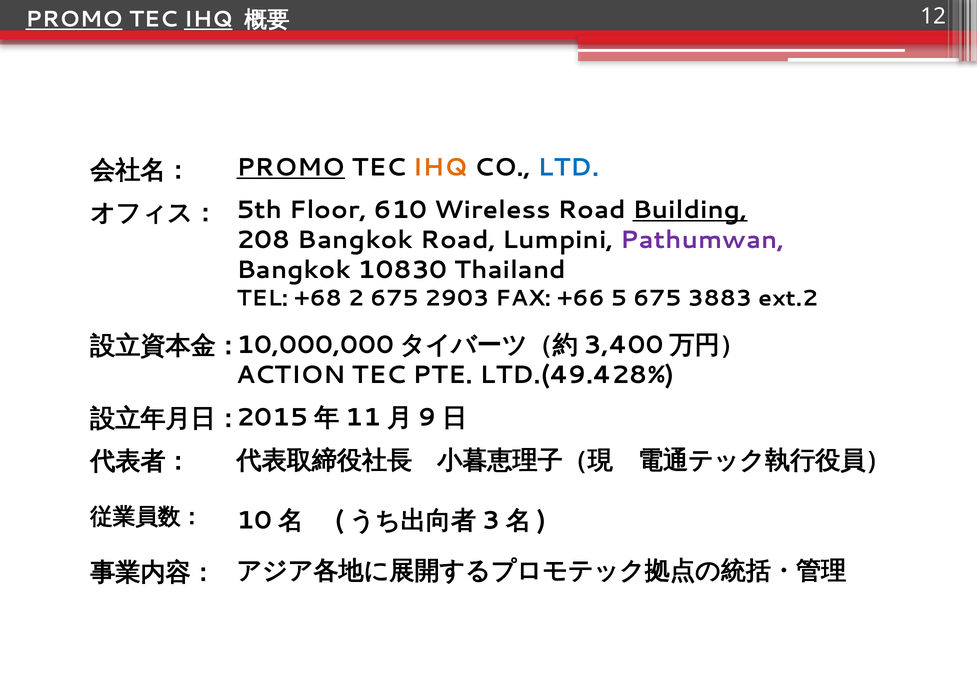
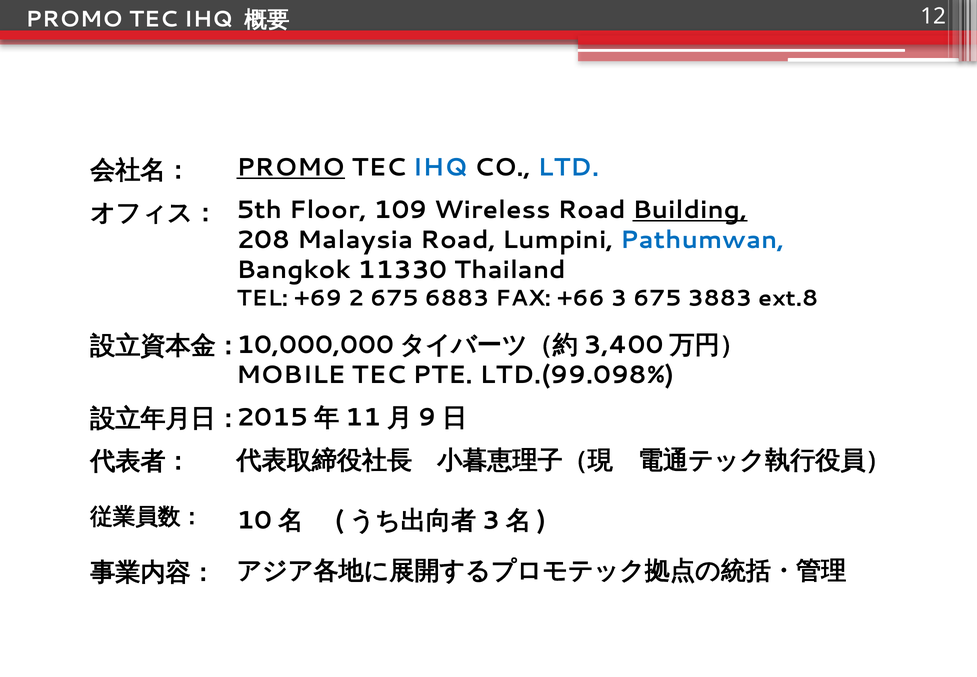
PROMO underline: present -> none (74, 20)
IHQ underline: present -> none (208, 20)
IHQ colour: orange -> blue (440, 167)
610: 610 -> 109 (400, 210)
208 Bangkok: Bangkok -> Malaysia (355, 240)
Pathumwan colour: purple -> blue (702, 240)
10830: 10830 -> 11330 (403, 270)
+68: +68 -> +69 (318, 298)
2903: 2903 -> 6883 (457, 298)
5: 5 -> 3 (619, 298)
ext.2: ext.2 -> ext.8 (788, 298)
ACTION: ACTION -> MOBILE (291, 375)
LTD.(49.428%: LTD.(49.428% -> LTD.(99.098% (577, 375)
